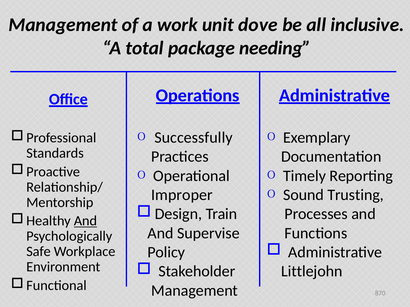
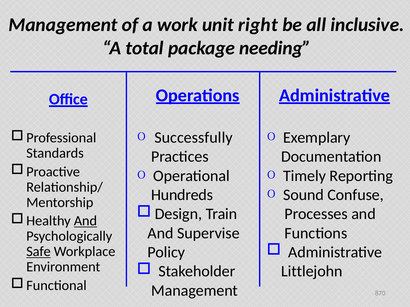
dove: dove -> right (258, 25)
Trusting: Trusting -> Confuse (356, 195)
Improper: Improper -> Hundreds (182, 195)
Safe underline: none -> present (39, 252)
